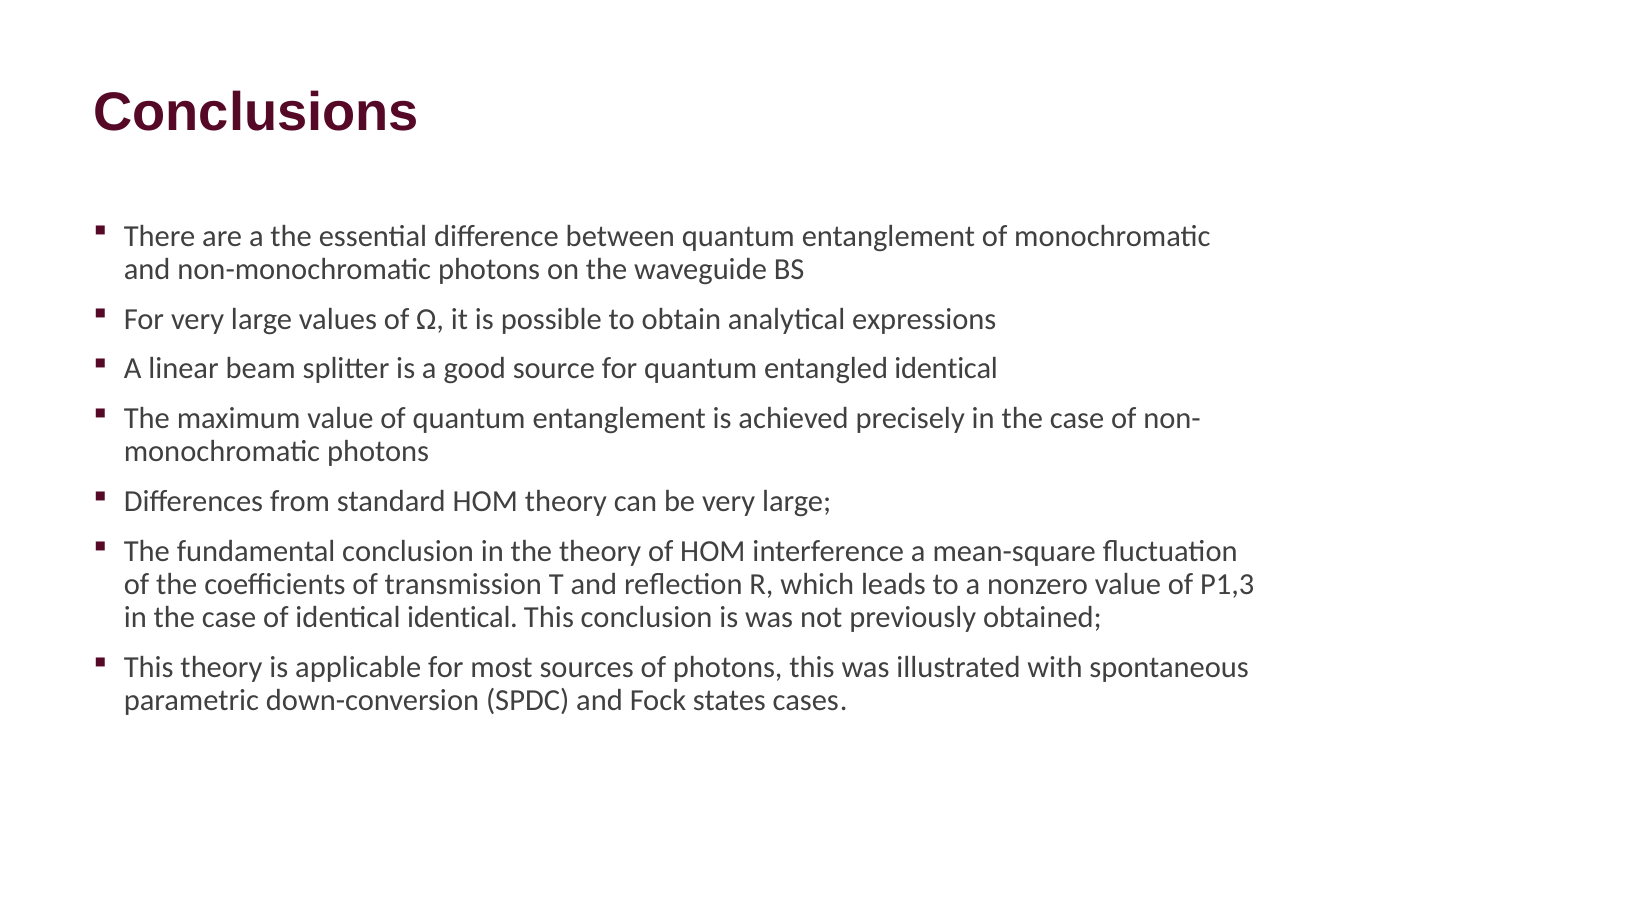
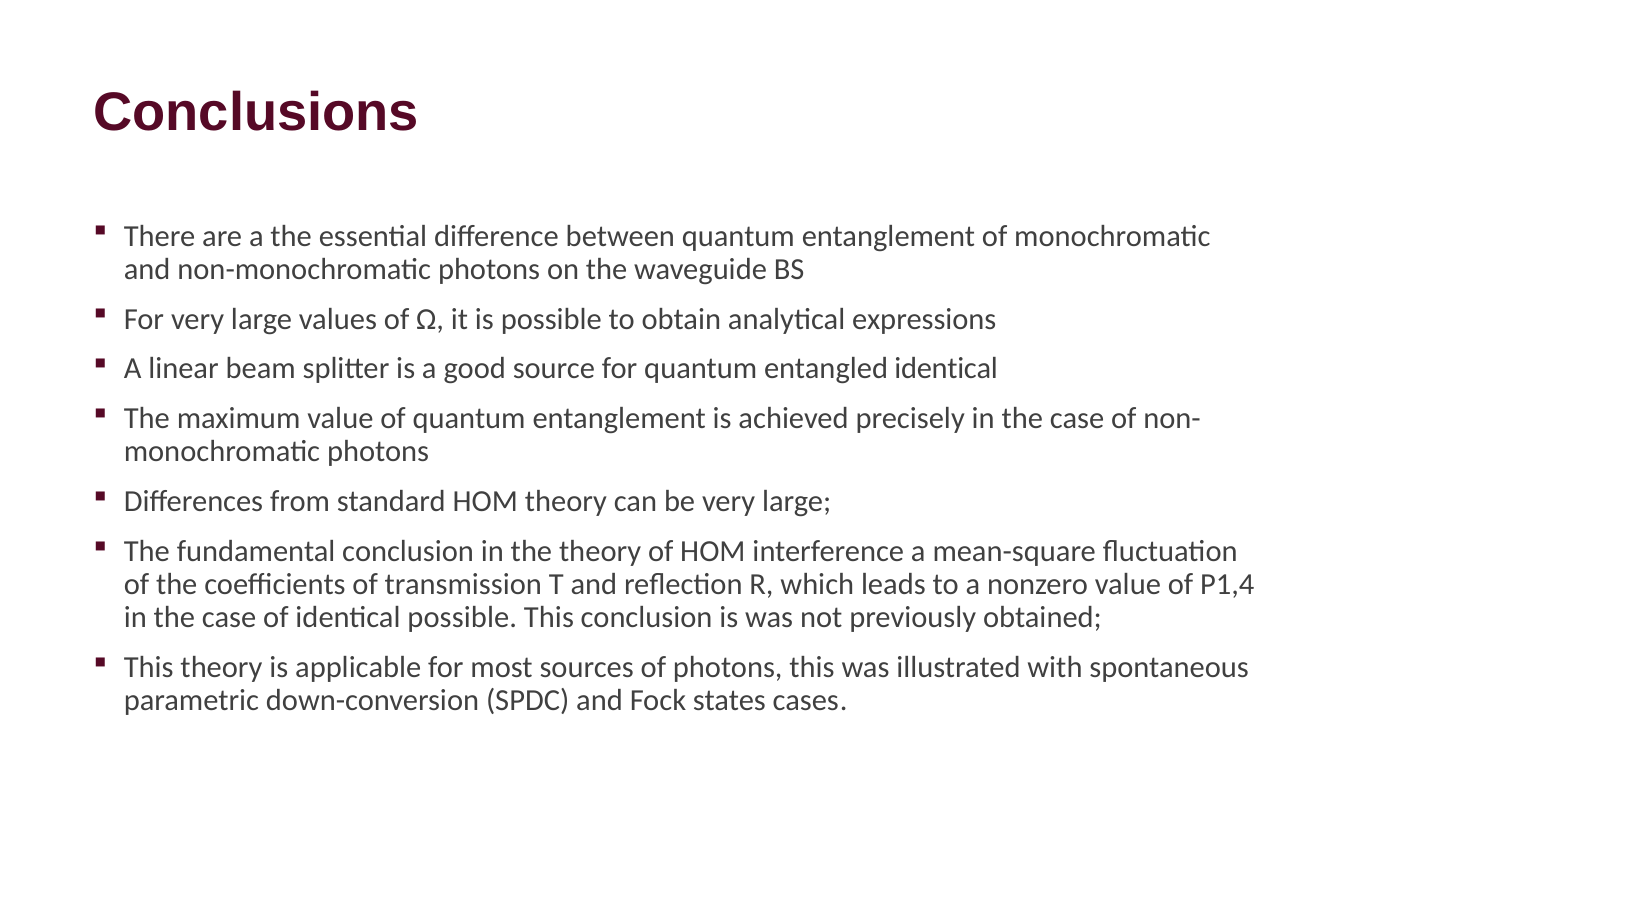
P1,3: P1,3 -> P1,4 (1227, 585)
identical identical: identical -> possible (462, 618)
